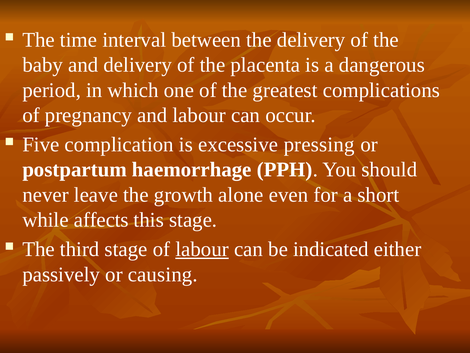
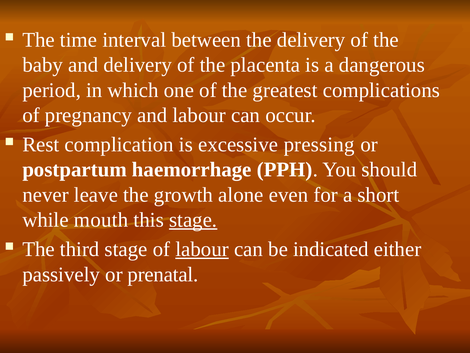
Five: Five -> Rest (41, 144)
affects: affects -> mouth (101, 220)
stage underline: none -> present (193, 220)
causing: causing -> prenatal (163, 274)
